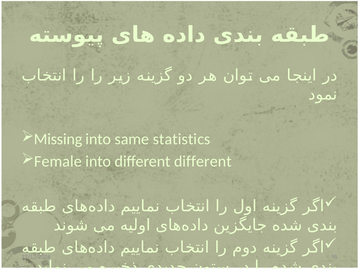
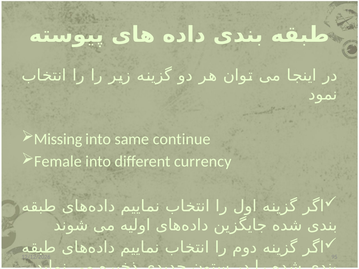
statistics: statistics -> continue (182, 139)
different different: different -> currency (203, 161)
